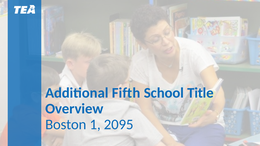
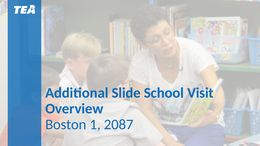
Fifth: Fifth -> Slide (126, 93)
Title: Title -> Visit (200, 93)
2095: 2095 -> 2087 (119, 125)
